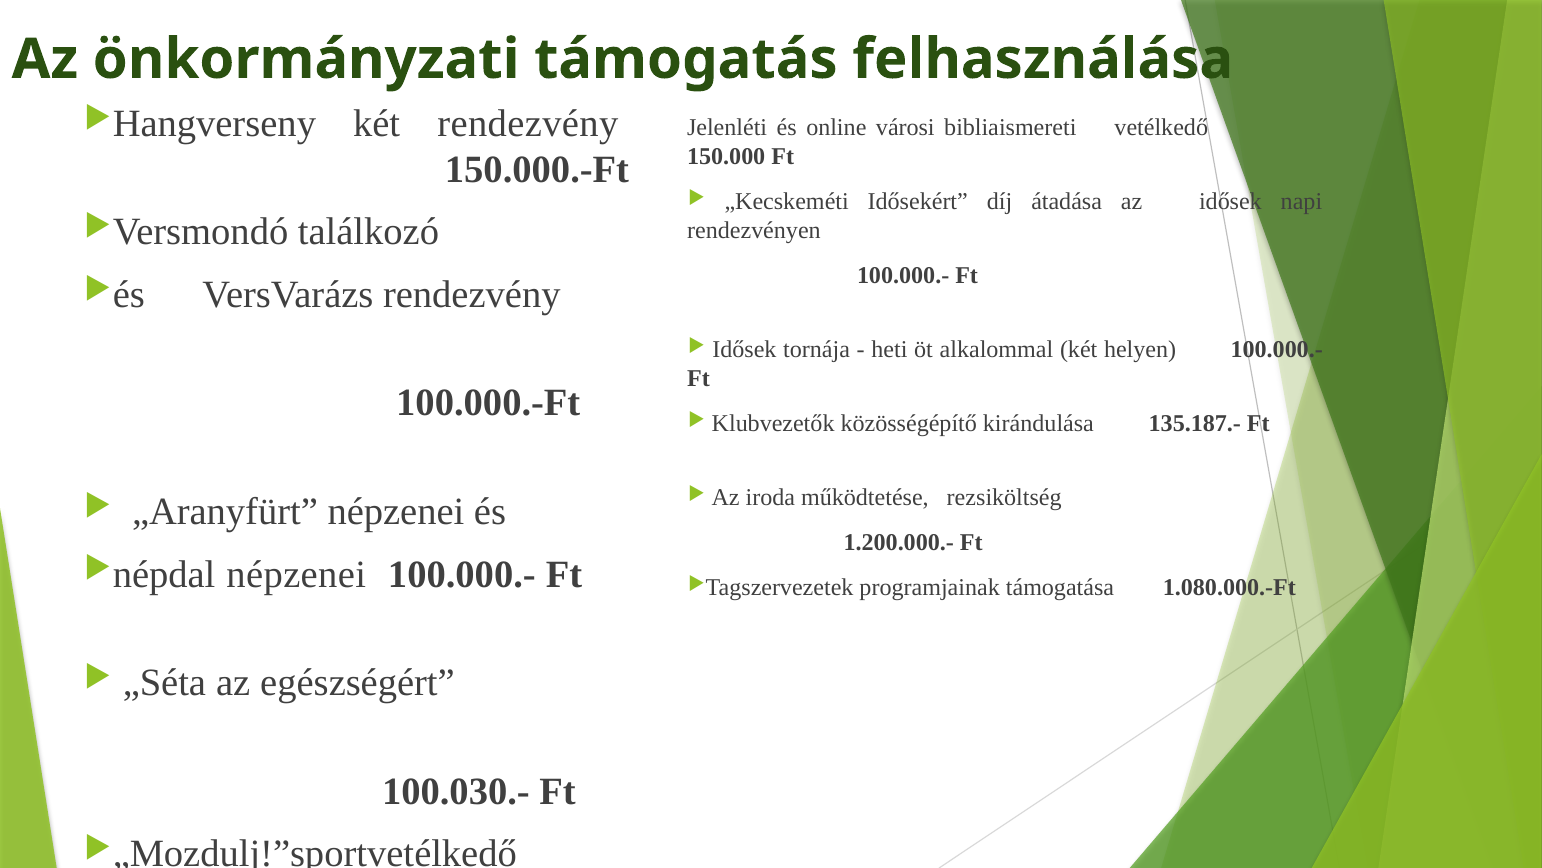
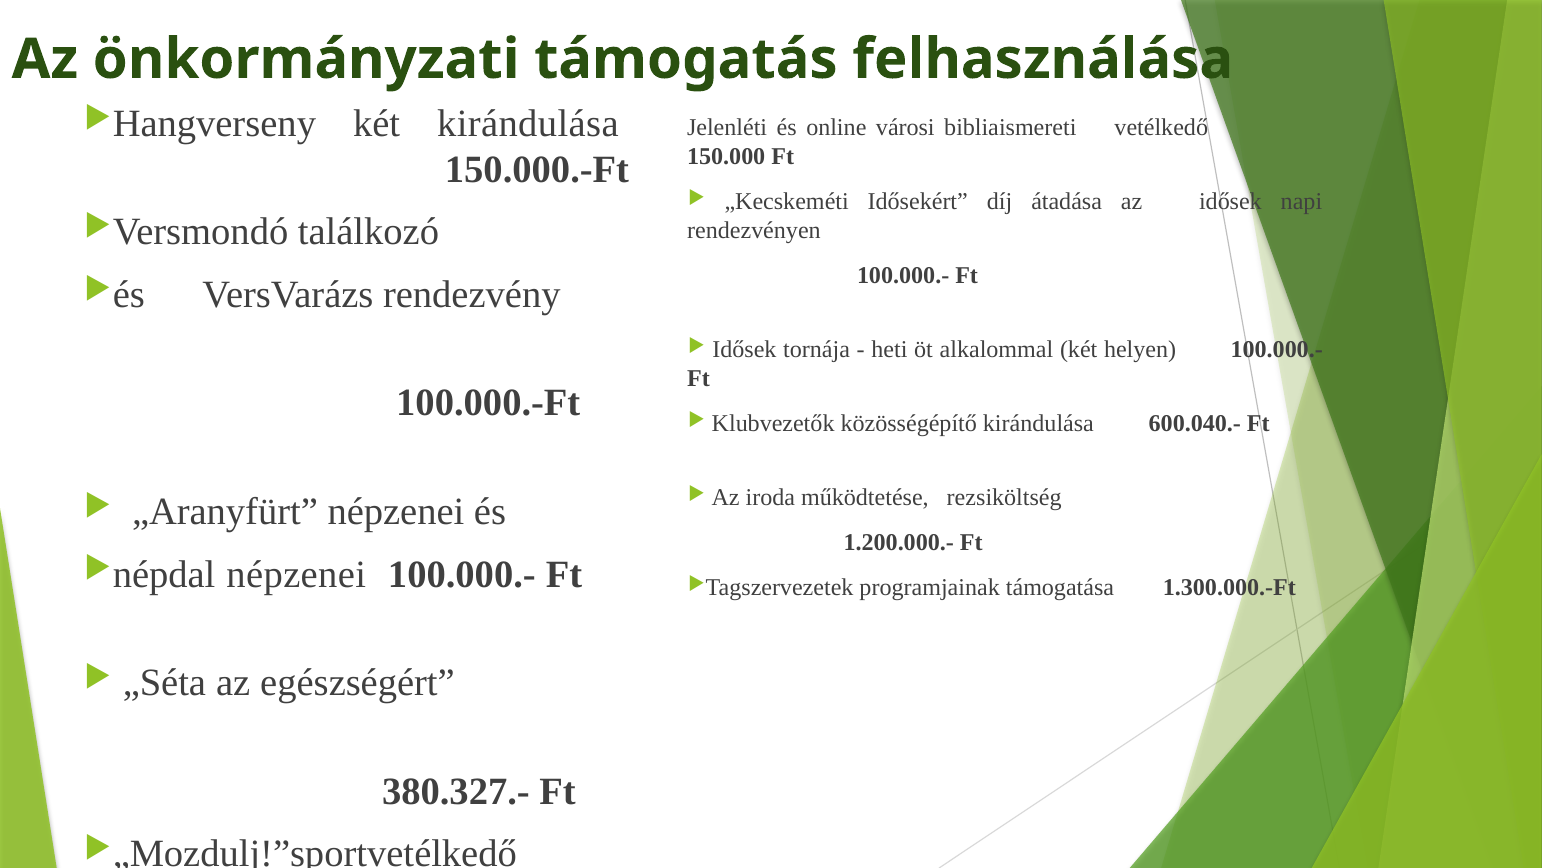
két rendezvény: rendezvény -> kirándulása (528, 123)
135.187.-: 135.187.- -> 600.040.- (1195, 423)
1.080.000.-Ft: 1.080.000.-Ft -> 1.300.000.-Ft (1229, 587)
100.030.-: 100.030.- -> 380.327.- (456, 791)
